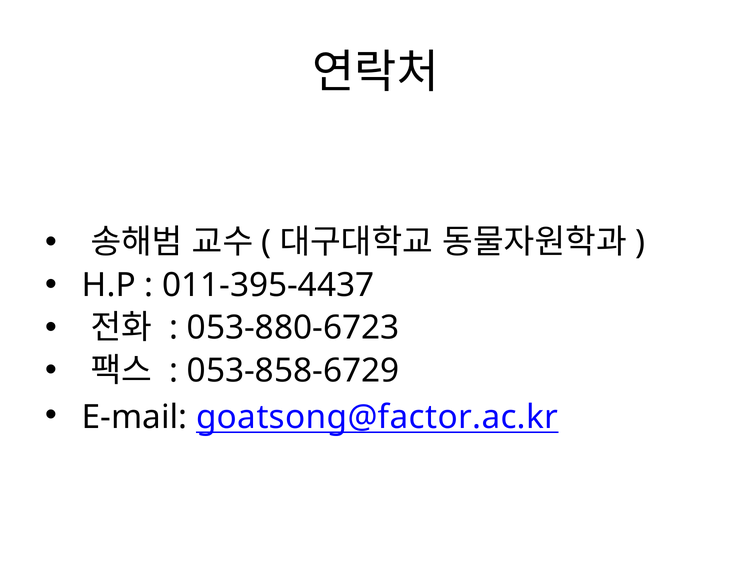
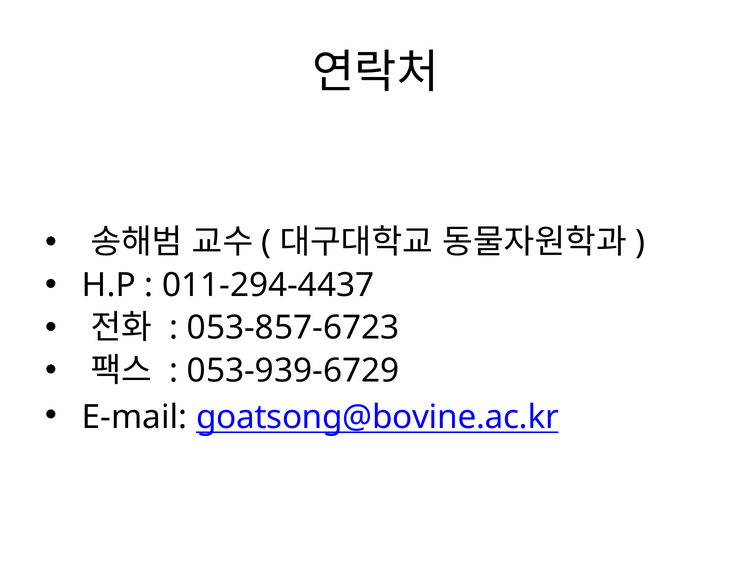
011-395-4437: 011-395-4437 -> 011-294-4437 (268, 285)
053-880-6723: 053-880-6723 -> 053-857-6723 (293, 328)
053-858-6729: 053-858-6729 -> 053-939-6729 (293, 371)
goatsong@factor.ac.kr: goatsong@factor.ac.kr -> goatsong@bovine.ac.kr (377, 417)
